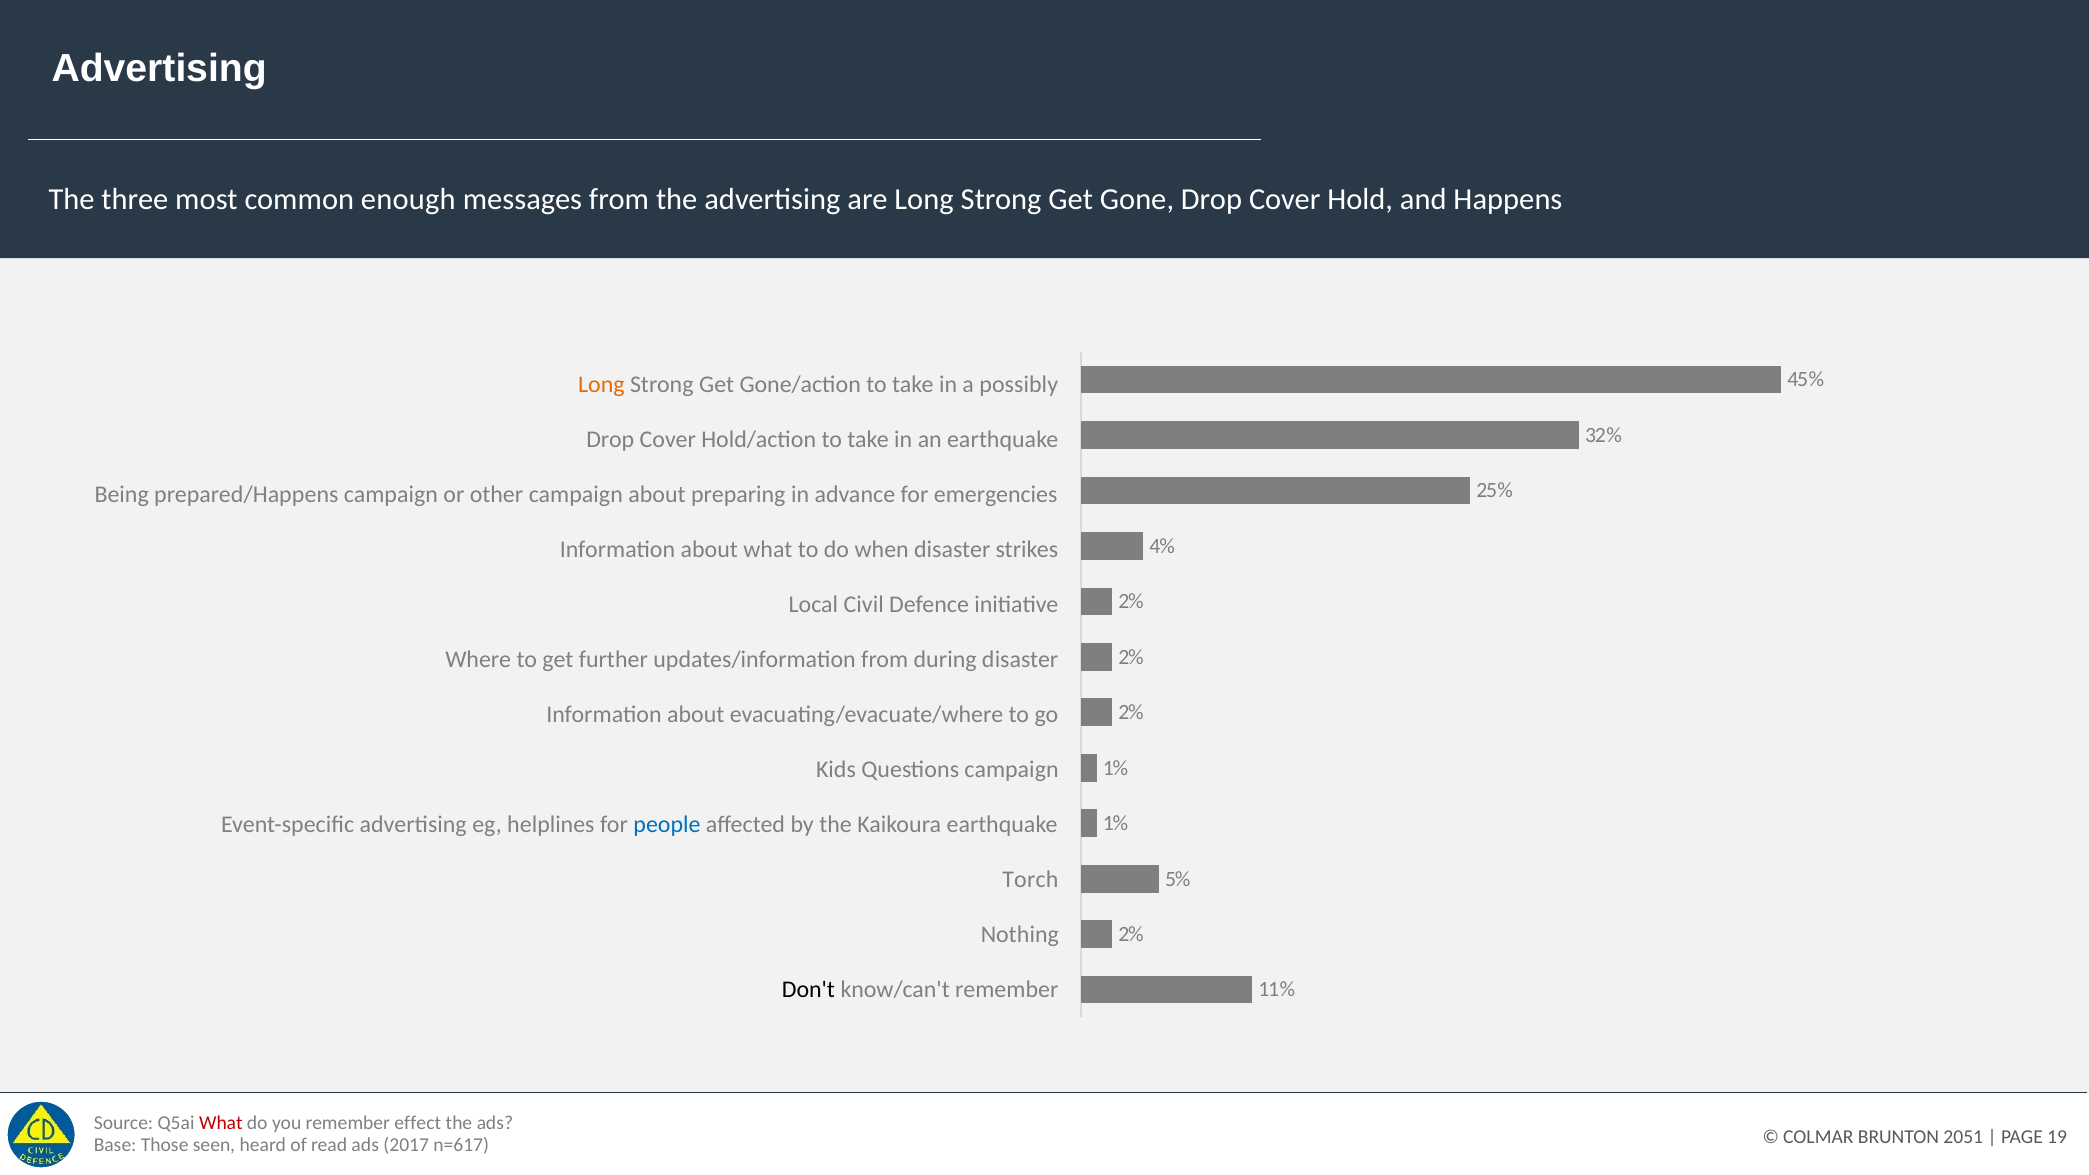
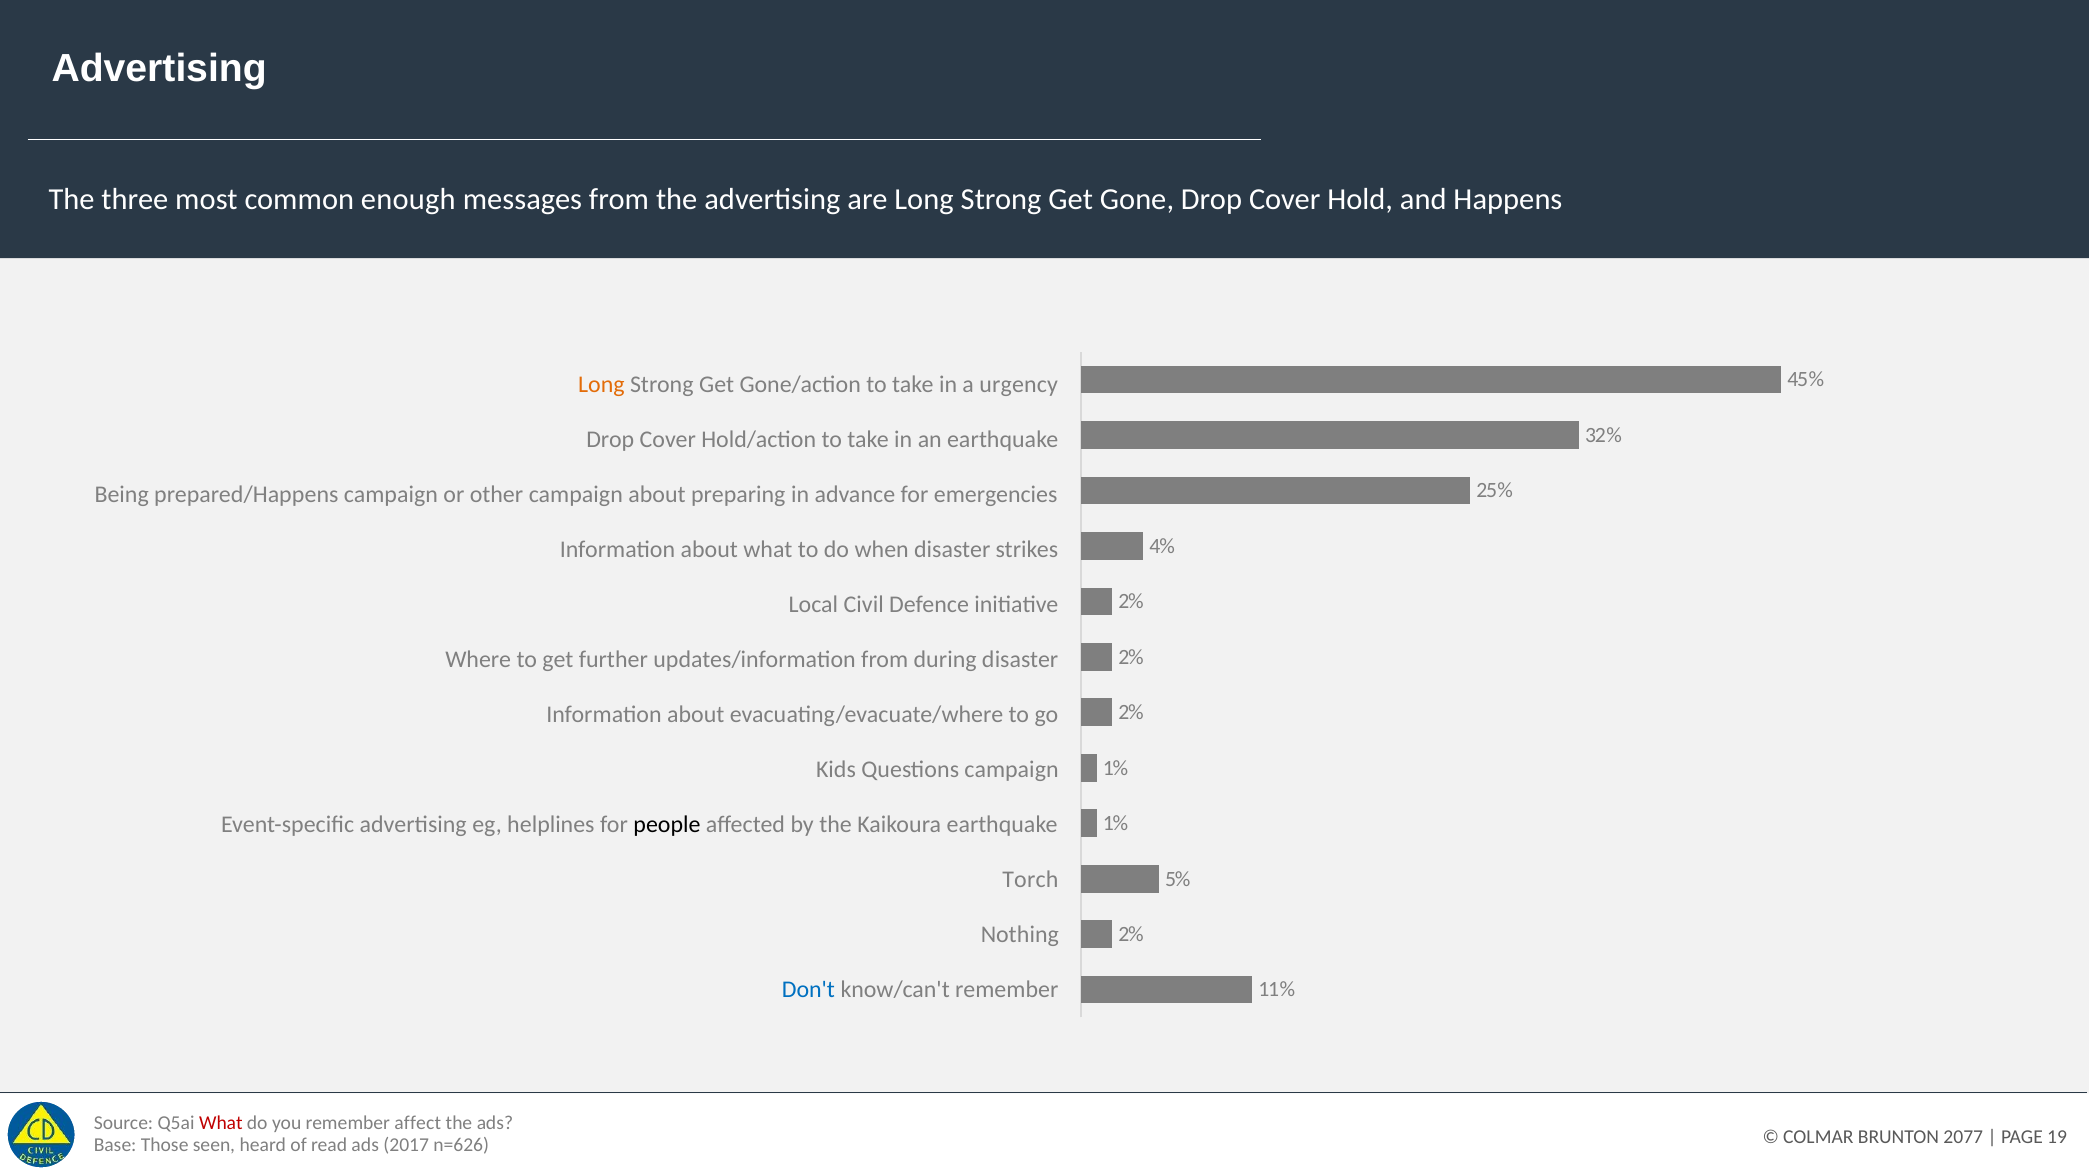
possibly: possibly -> urgency (1019, 385)
people colour: blue -> black (667, 824)
Don't colour: black -> blue (808, 989)
effect: effect -> affect (418, 1123)
2051: 2051 -> 2077 (1963, 1137)
n=617: n=617 -> n=626 (461, 1145)
